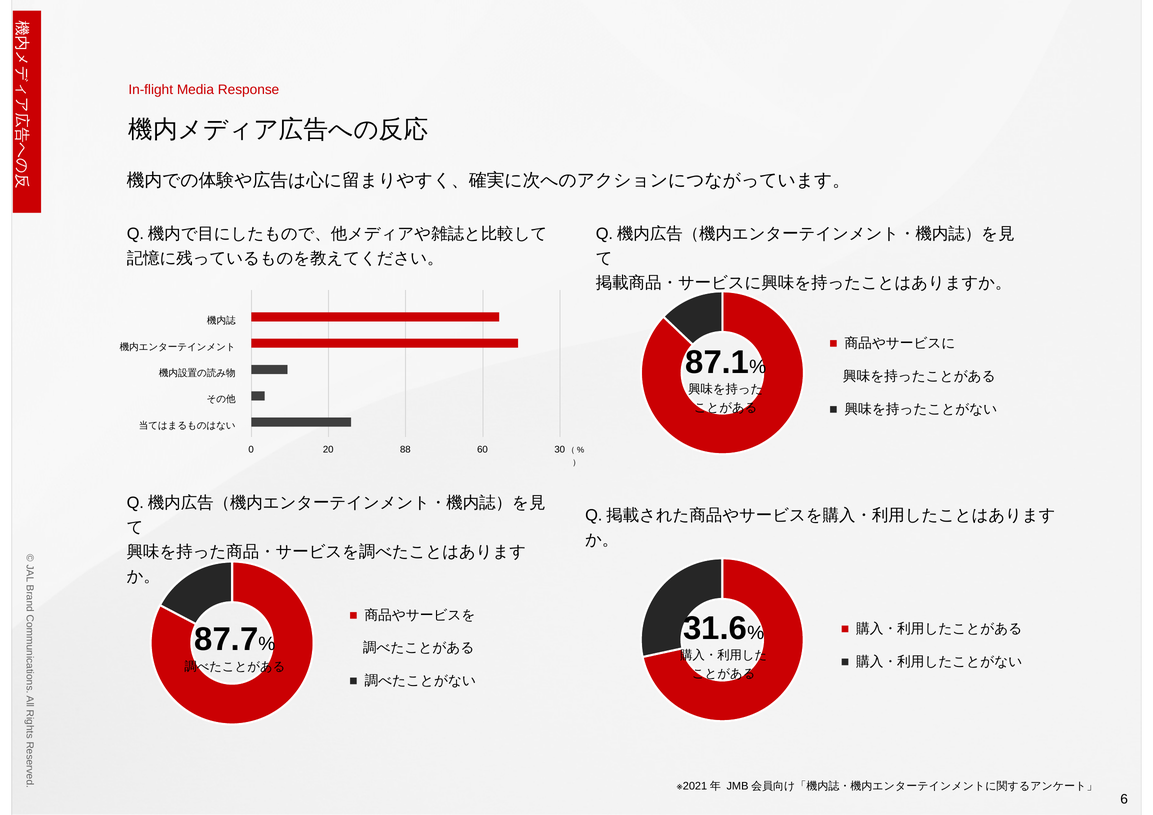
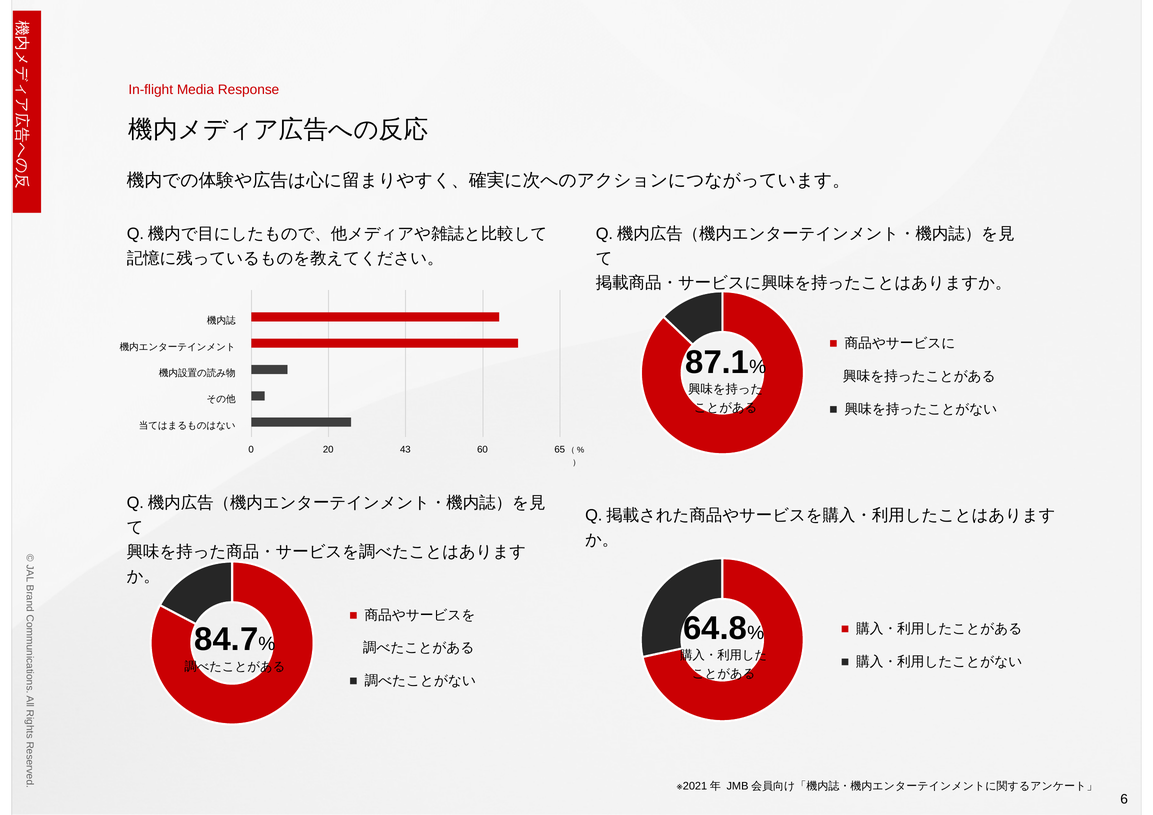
88: 88 -> 43 (405, 449)
30: 30 -> 65 (560, 449)
31.6: 31.6 -> 64.8 (715, 628)
87.7: 87.7 -> 84.7 (226, 640)
